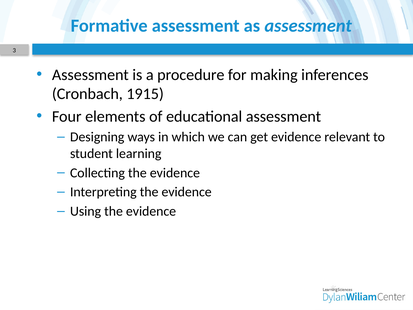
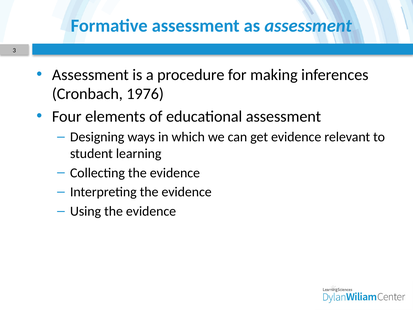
1915: 1915 -> 1976 (145, 94)
